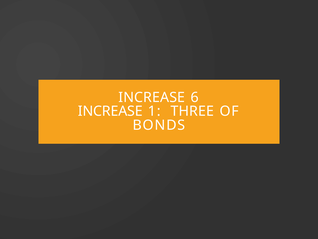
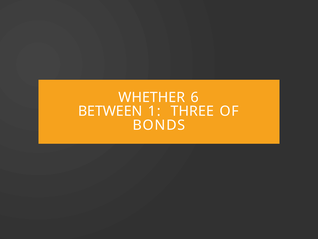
INCREASE: INCREASE -> WHETHER (152, 97)
INCREASE: INCREASE -> BETWEEN (110, 111)
